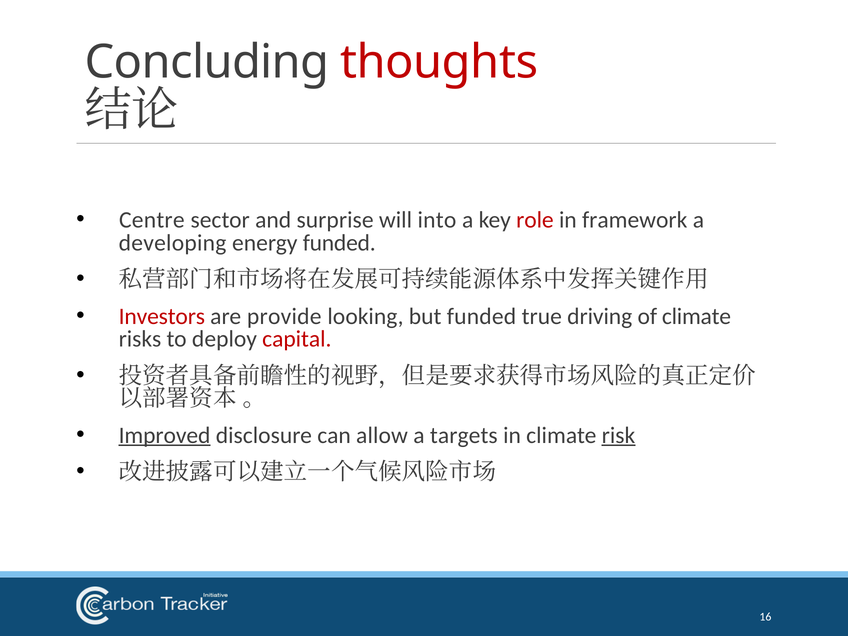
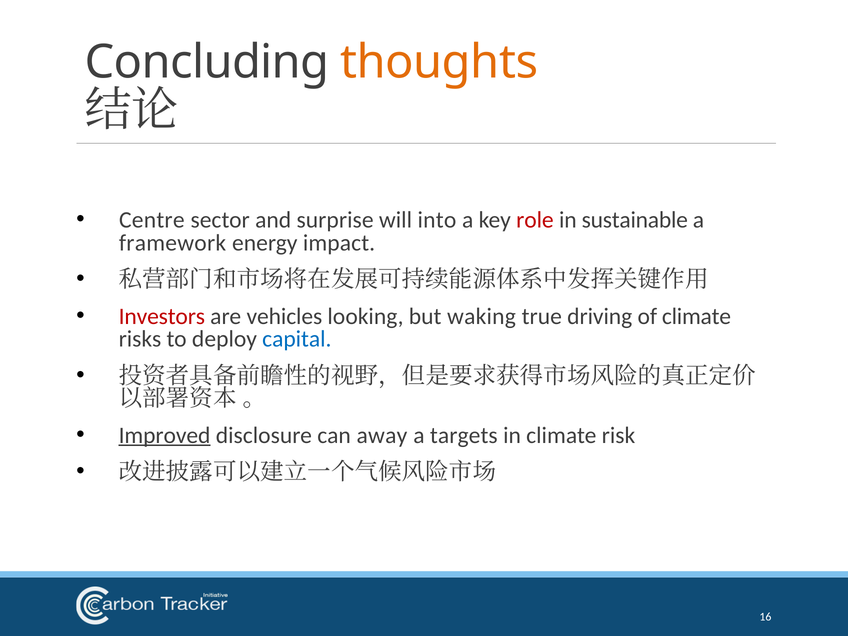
thoughts colour: red -> orange (439, 62)
framework: framework -> sustainable (635, 220)
developing: developing -> framework (173, 243)
energy funded: funded -> impact (339, 243)
provide: provide -> vehicles (284, 316)
but funded: funded -> waking (482, 316)
capital colour: red -> blue (297, 339)
allow: allow -> away (382, 435)
risk underline: present -> none (618, 435)
